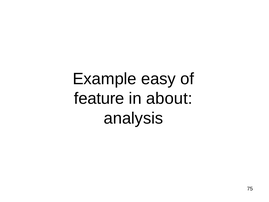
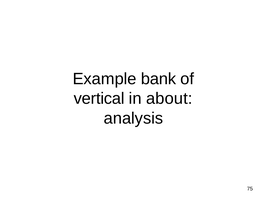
easy: easy -> bank (159, 79)
feature: feature -> vertical (99, 98)
